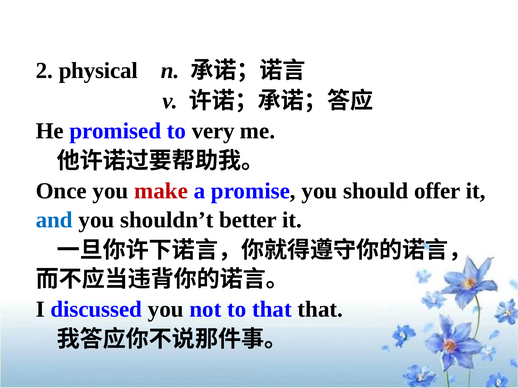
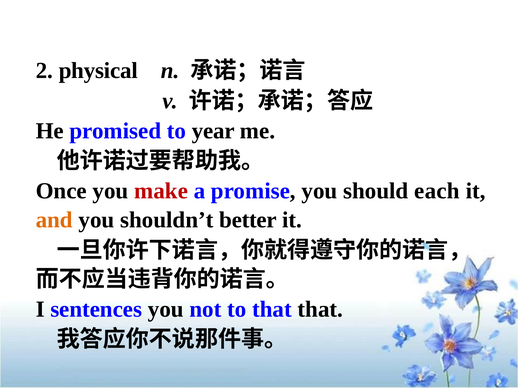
very: very -> year (213, 131)
offer: offer -> each (437, 191)
and colour: blue -> orange (54, 220)
discussed: discussed -> sentences (96, 310)
